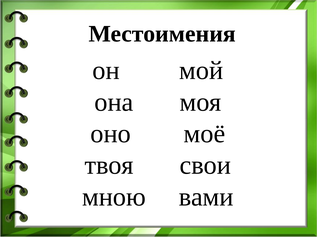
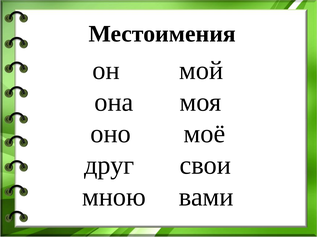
твоя: твоя -> друг (109, 166)
